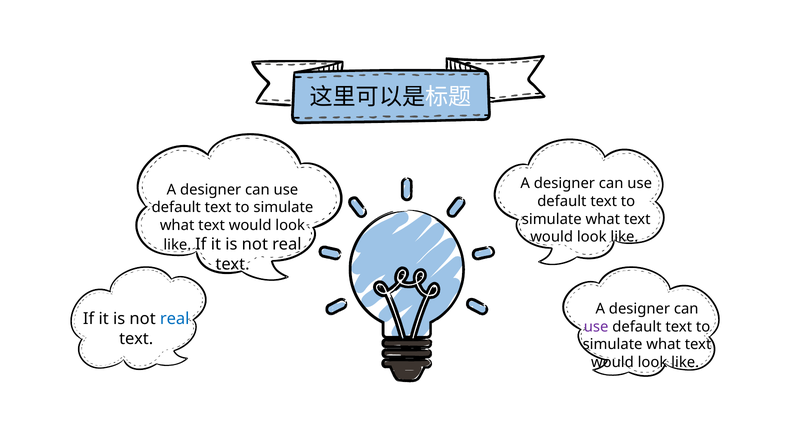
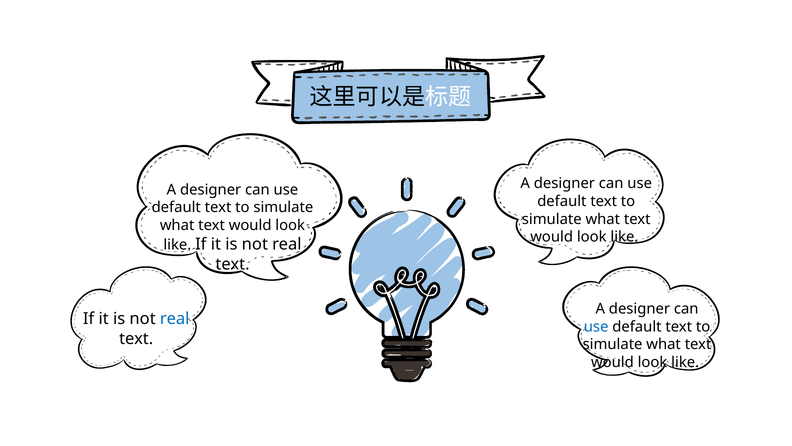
use colour: purple -> blue (596, 326)
